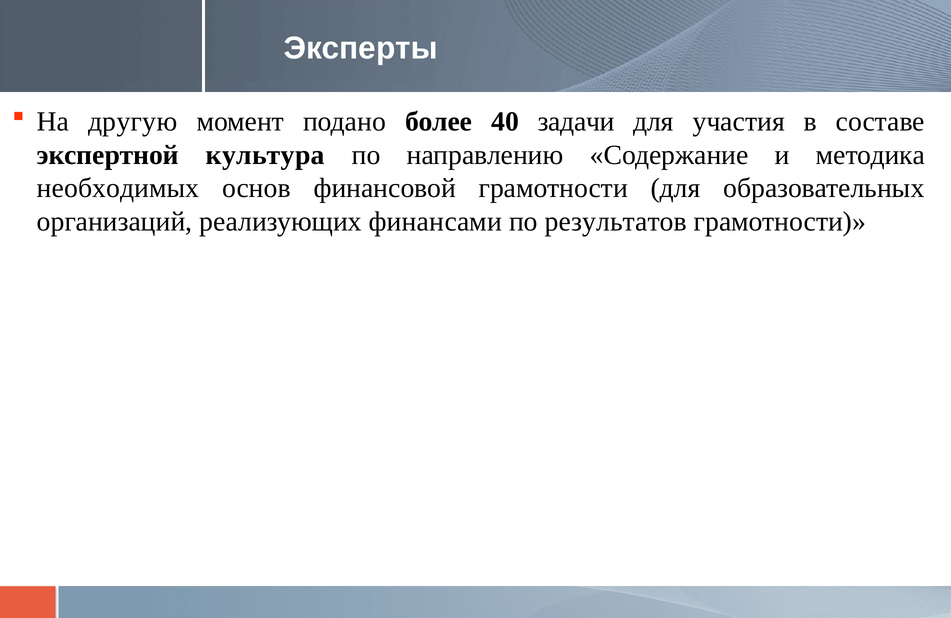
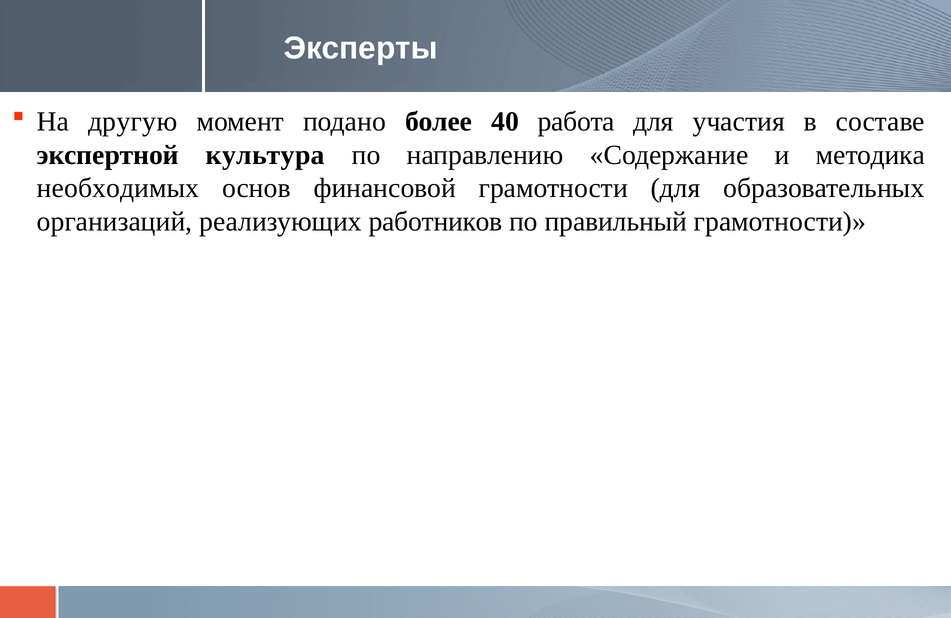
задачи: задачи -> работа (576, 122)
финансами: финансами -> работников (436, 221)
результатов: результатов -> правильный (616, 221)
